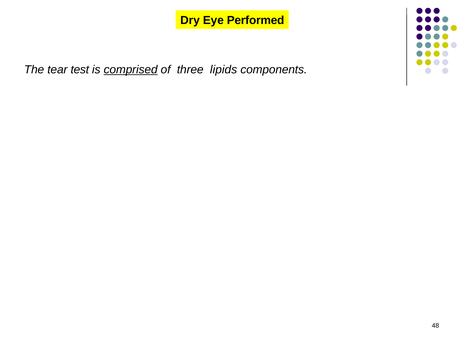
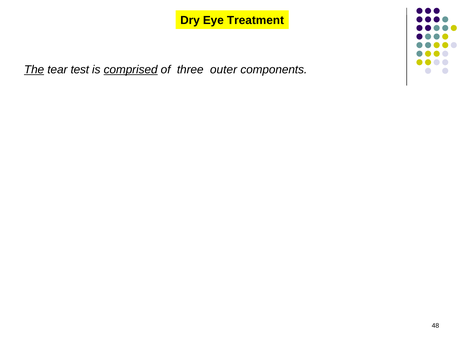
Performed: Performed -> Treatment (255, 20)
The underline: none -> present (34, 70)
lipids: lipids -> outer (224, 70)
